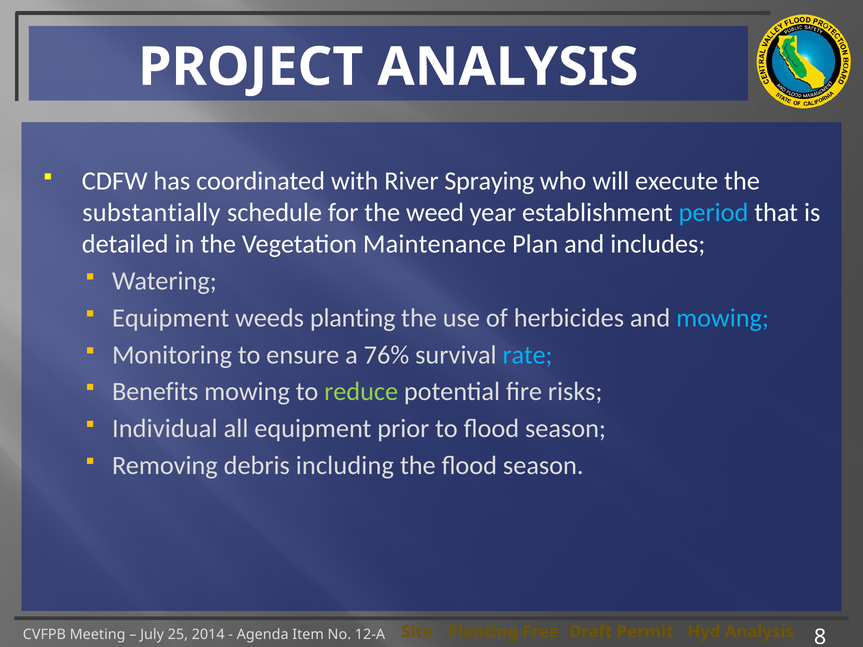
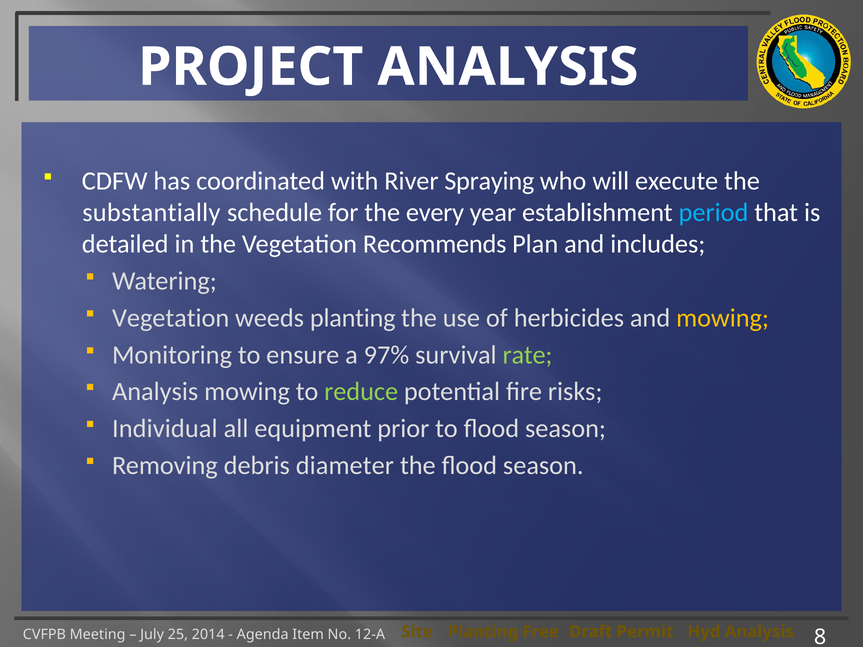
weed: weed -> every (435, 213)
Maintenance: Maintenance -> Recommends (435, 244)
Equipment: Equipment -> Vegetation (171, 318)
mowing colour: light blue -> yellow (723, 318)
76%: 76% -> 97% (387, 355)
rate colour: light blue -> light green (528, 355)
Benefits: Benefits -> Analysis (155, 392)
including: including -> diameter (345, 466)
